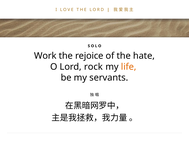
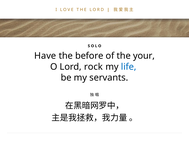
Work: Work -> Have (45, 56)
rejoice: rejoice -> before (89, 56)
hate: hate -> your (144, 56)
life colour: orange -> blue (129, 67)
